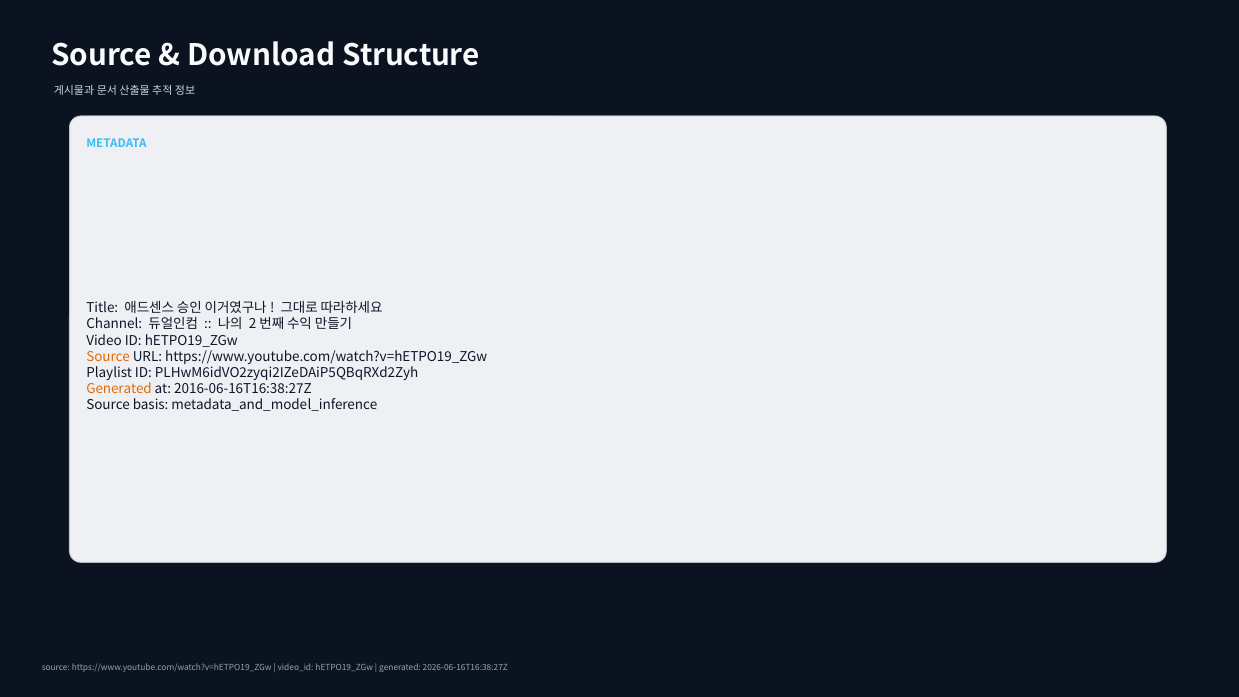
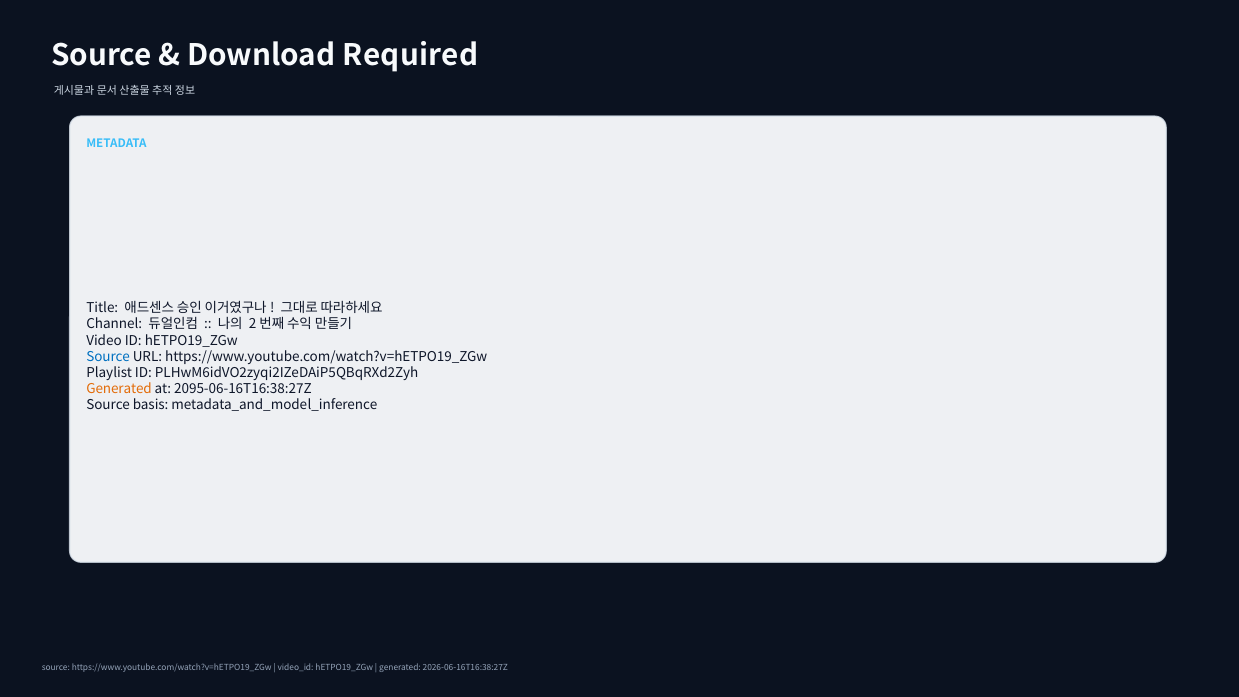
Structure: Structure -> Required (411, 56)
Source colour: orange -> blue (108, 357)
2016-06-16T16:38:27Z: 2016-06-16T16:38:27Z -> 2095-06-16T16:38:27Z (243, 389)
